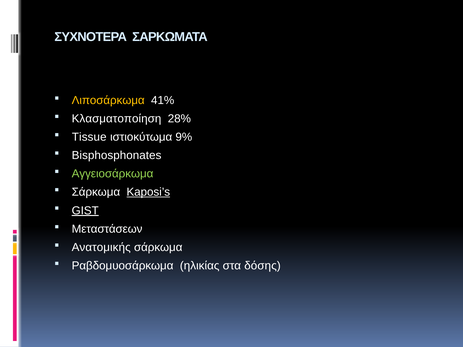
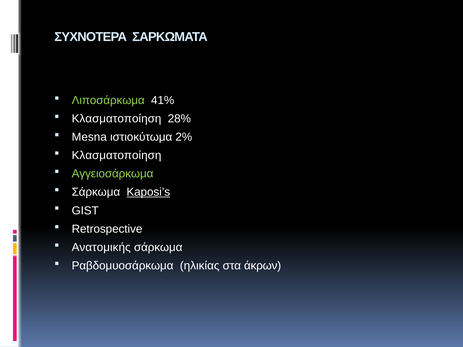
Λιποσάρκωμα colour: yellow -> light green (108, 100)
Tissue: Tissue -> Mesna (89, 137)
9%: 9% -> 2% (184, 137)
Bisphosphonates: Bisphosphonates -> Κλασματοποίηση (117, 156)
GIST underline: present -> none (85, 211)
Μεταστάσεων: Μεταστάσεων -> Retrospective (107, 229)
δόσης: δόσης -> άκρων (263, 266)
